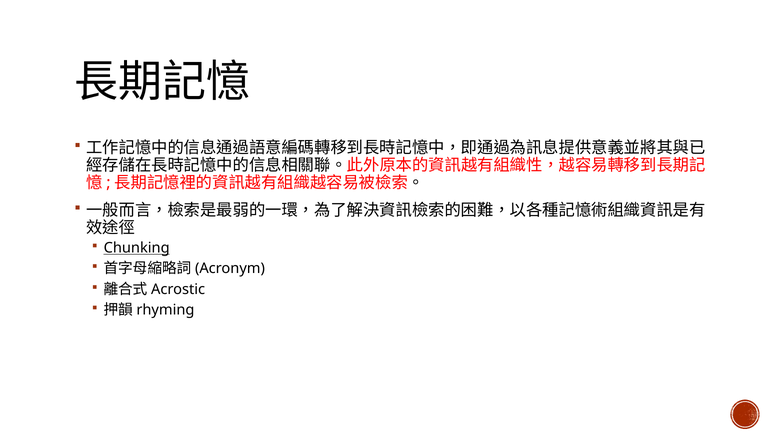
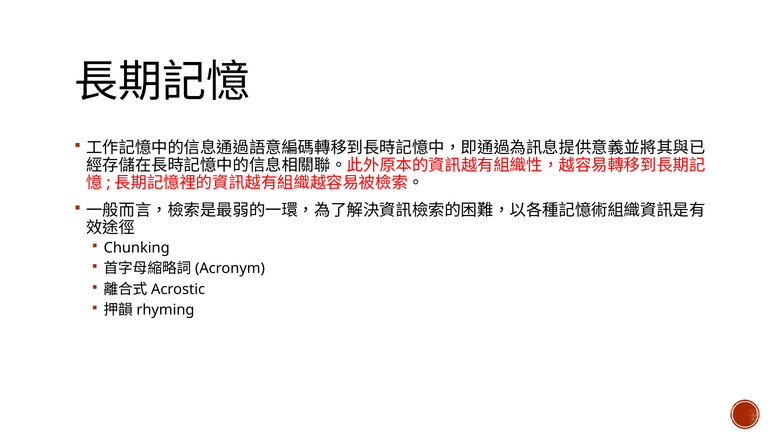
Chunking underline: present -> none (137, 248)
